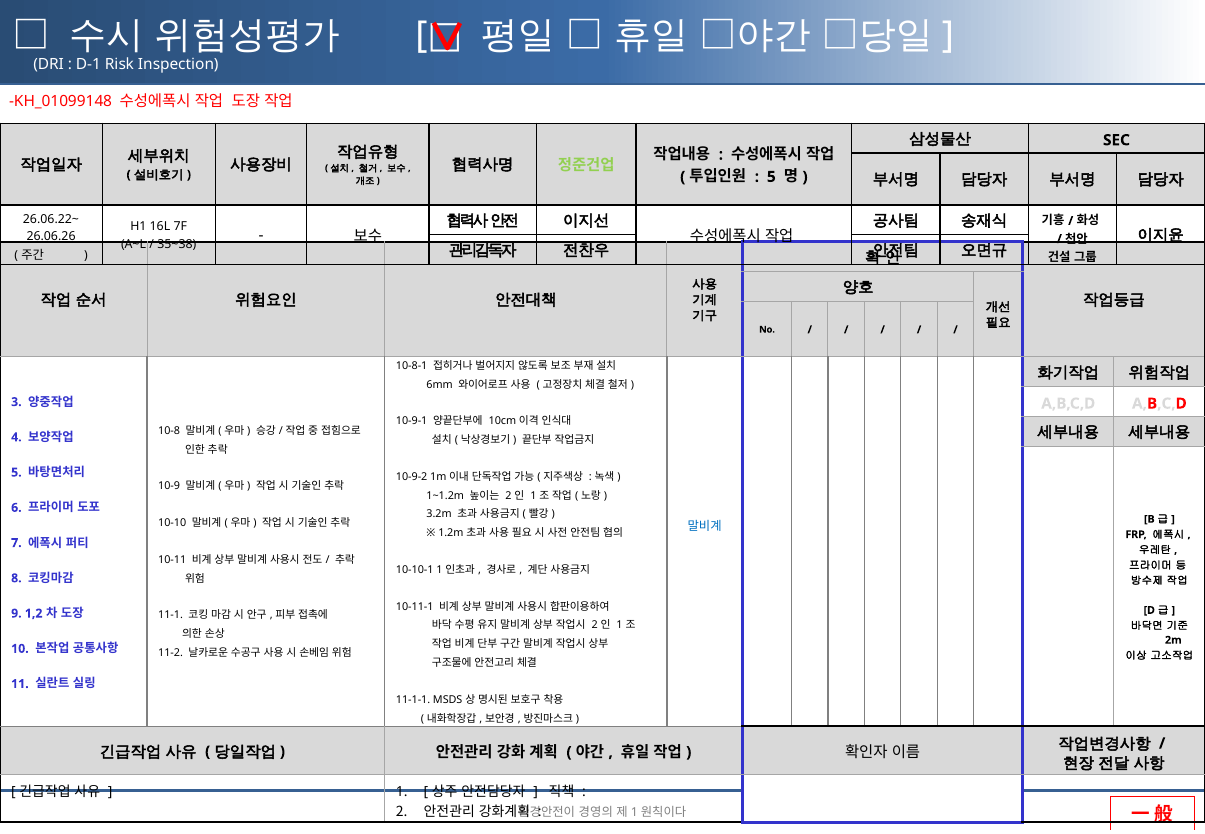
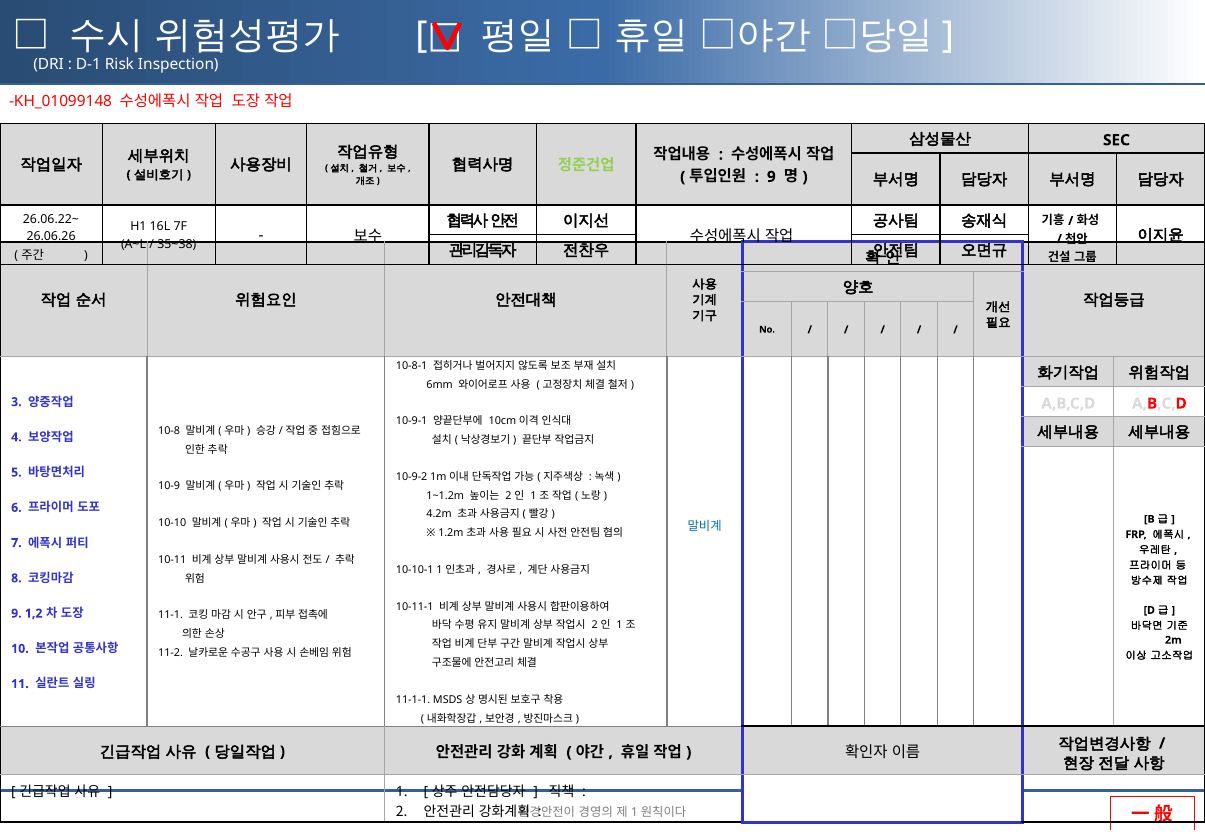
5: 5 -> 9 (771, 177)
3.2m: 3.2m -> 4.2m (439, 515)
